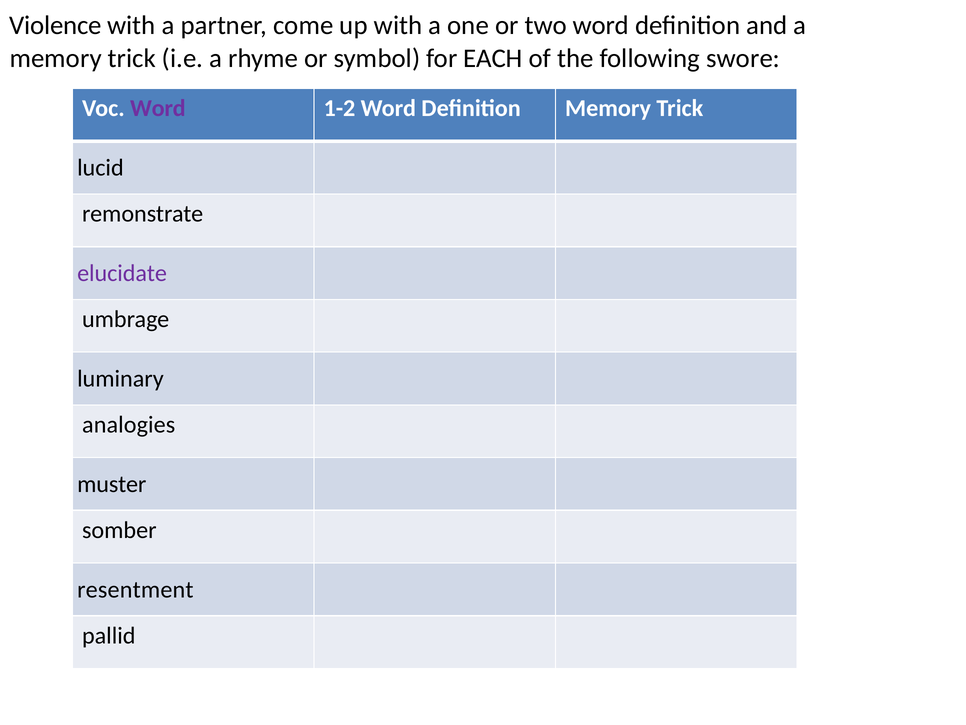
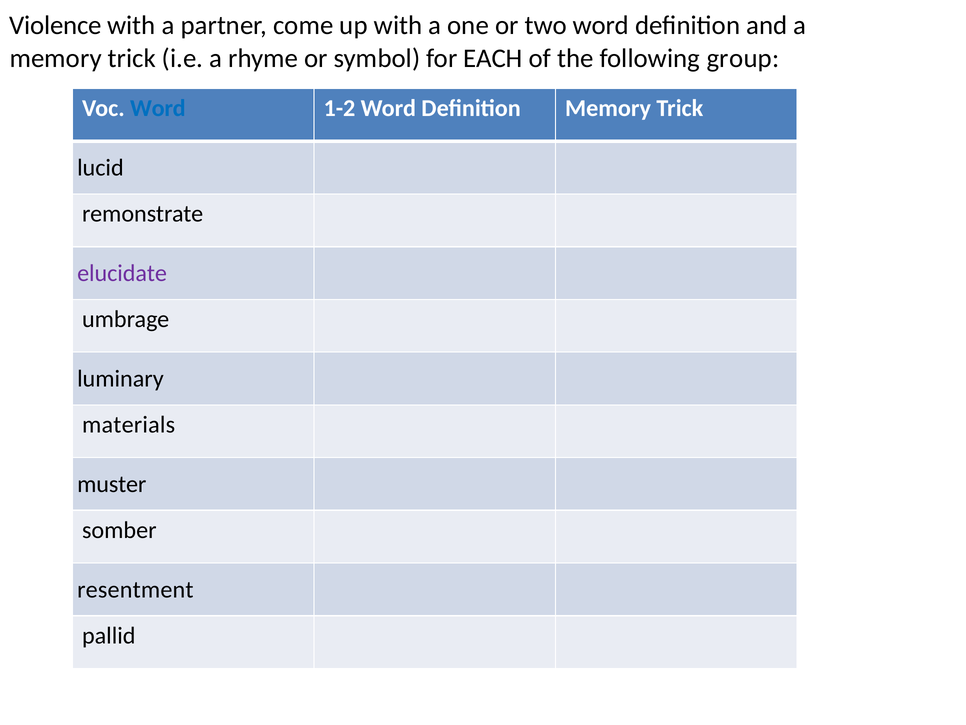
swore: swore -> group (743, 58)
Word colour: purple -> blue (158, 108)
analogies: analogies -> materials (129, 424)
